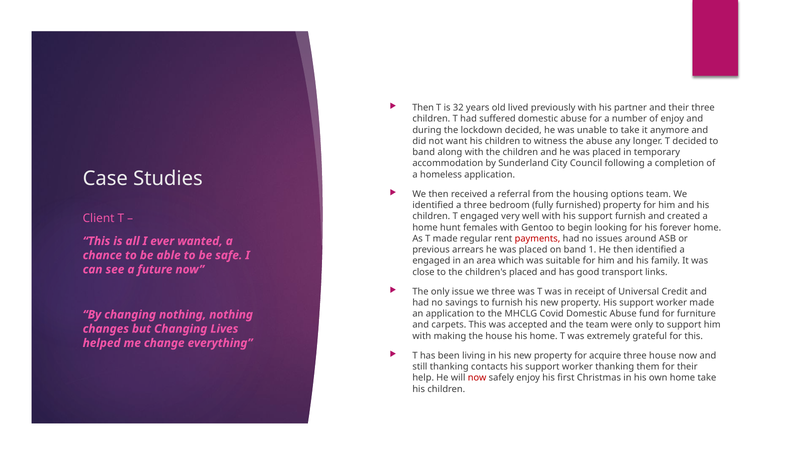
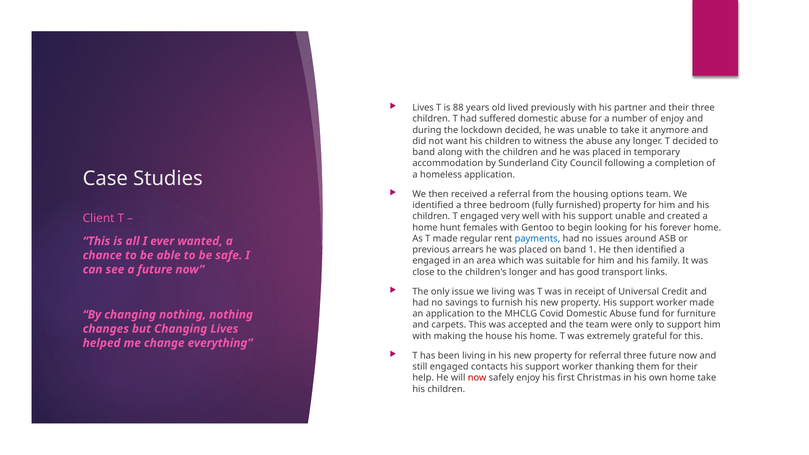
Then: Then -> Lives (423, 108)
32: 32 -> 88 (458, 108)
support furnish: furnish -> unable (630, 216)
payments colour: red -> blue (537, 239)
children's placed: placed -> longer (523, 272)
we three: three -> living (503, 292)
for acquire: acquire -> referral (605, 356)
three house: house -> future (663, 356)
still thanking: thanking -> engaged (449, 367)
